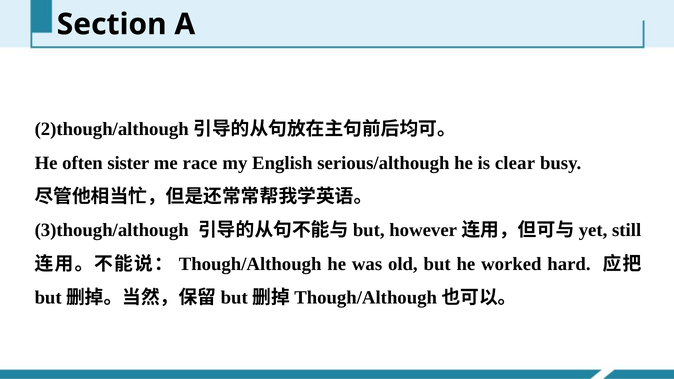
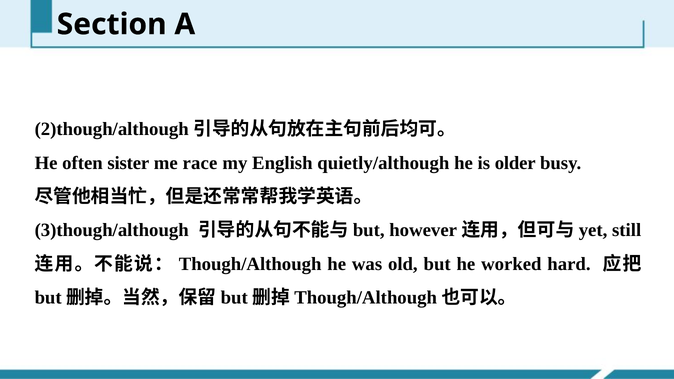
serious/although: serious/although -> quietly/although (383, 163)
clear: clear -> older (515, 163)
